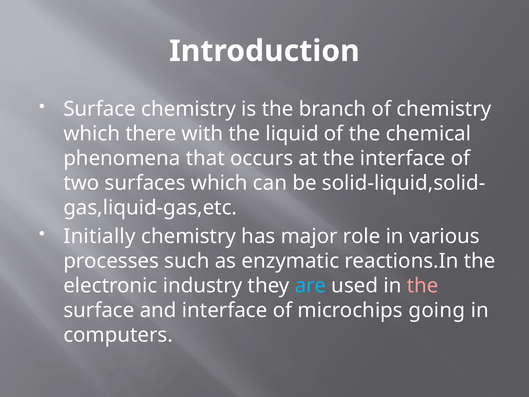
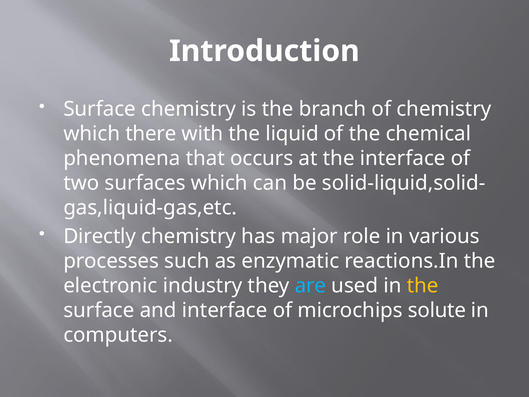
Initially: Initially -> Directly (100, 236)
the colour: pink -> yellow (423, 286)
going: going -> solute (437, 310)
